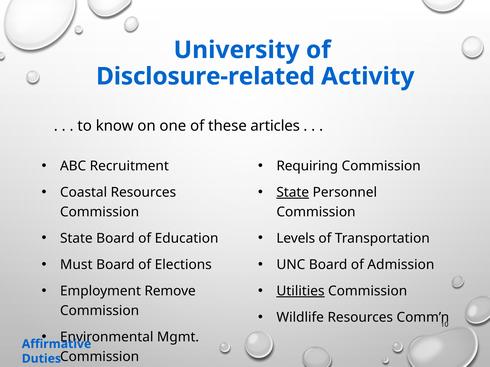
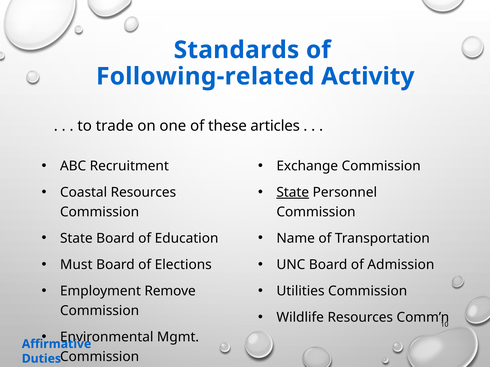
University: University -> Standards (236, 50)
Disclosure-related: Disclosure-related -> Following-related (205, 77)
know: know -> trade (115, 126)
Requiring: Requiring -> Exchange (307, 166)
Levels: Levels -> Name (296, 239)
Utilities underline: present -> none (300, 291)
